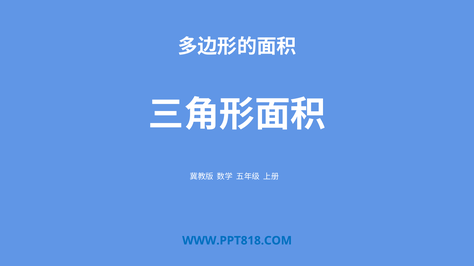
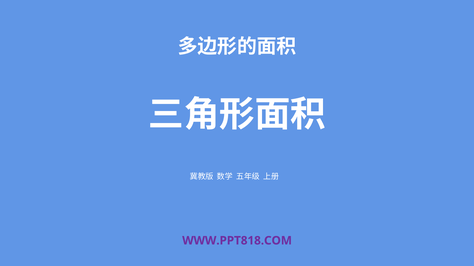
WWW.PPT818.COM colour: blue -> purple (237, 241)
